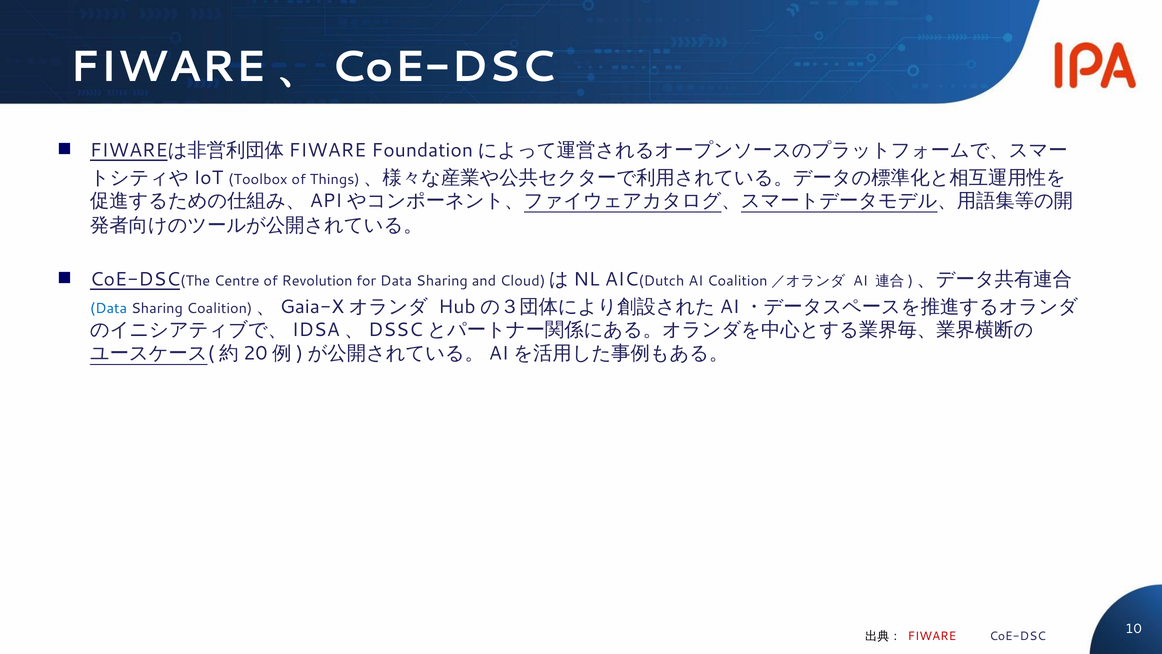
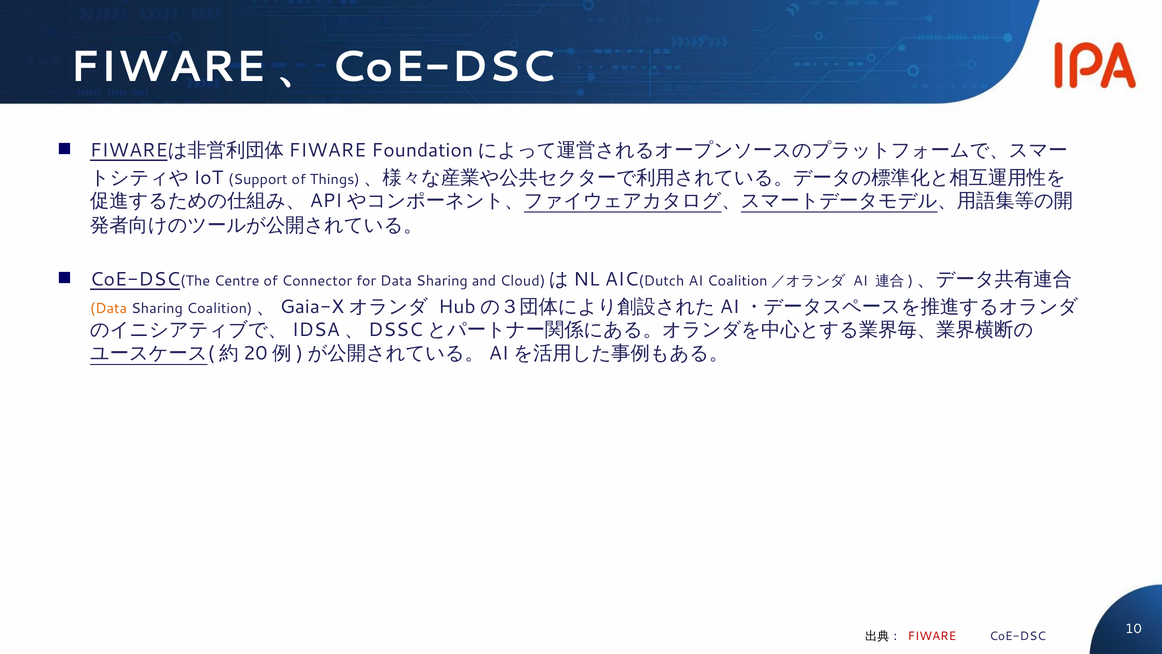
Toolbox: Toolbox -> Support (258, 179)
Revolution: Revolution -> Connector (317, 281)
Data colour: blue -> orange (109, 308)
